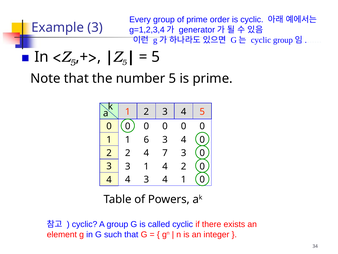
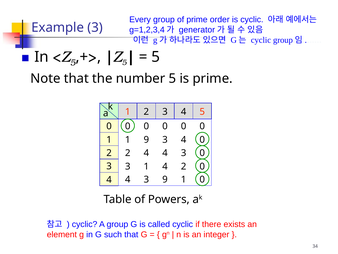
1 6: 6 -> 9 (146, 139)
4 7: 7 -> 4 (165, 153)
4 3 4: 4 -> 9 (165, 179)
